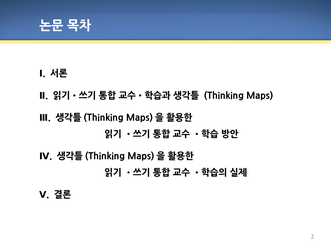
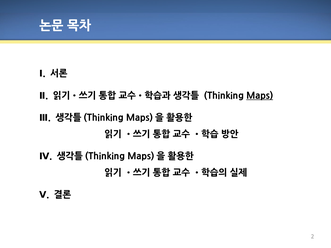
Maps underline: none -> present (260, 96)
